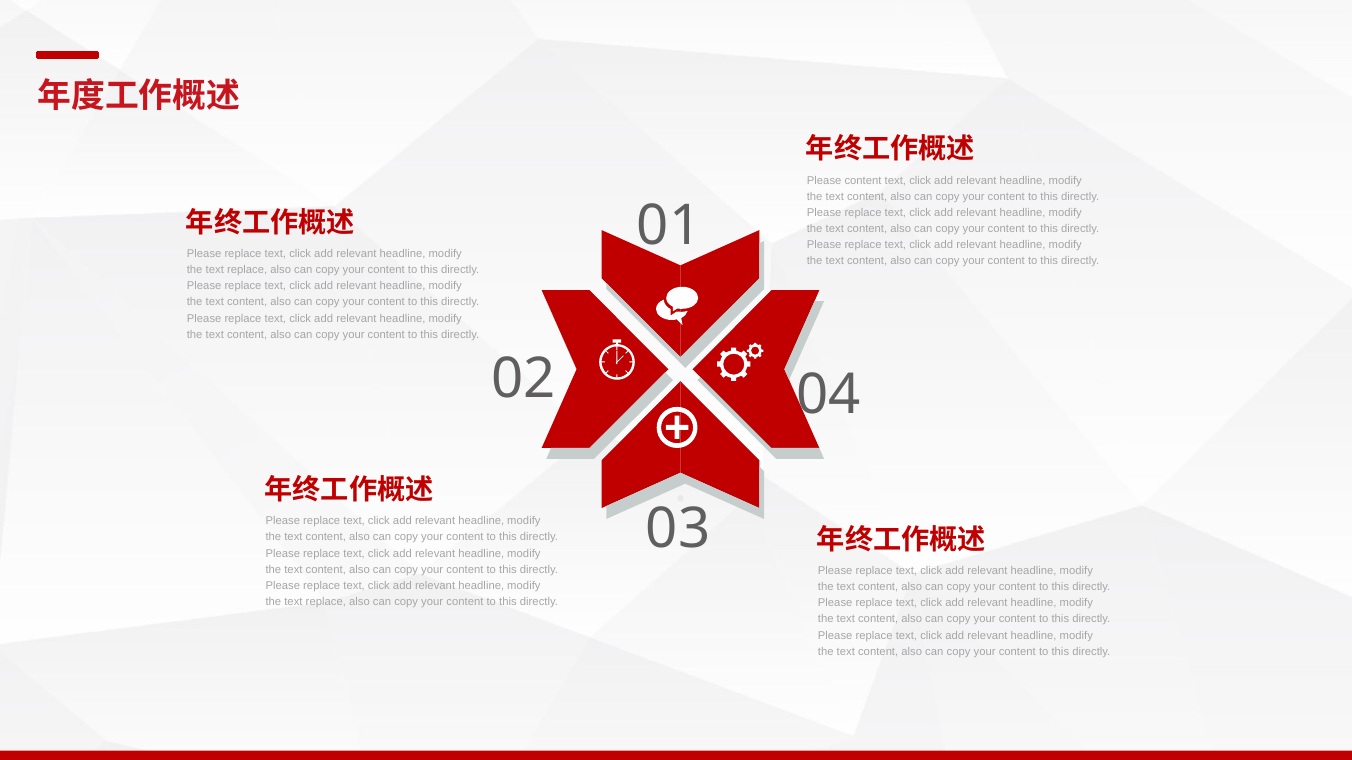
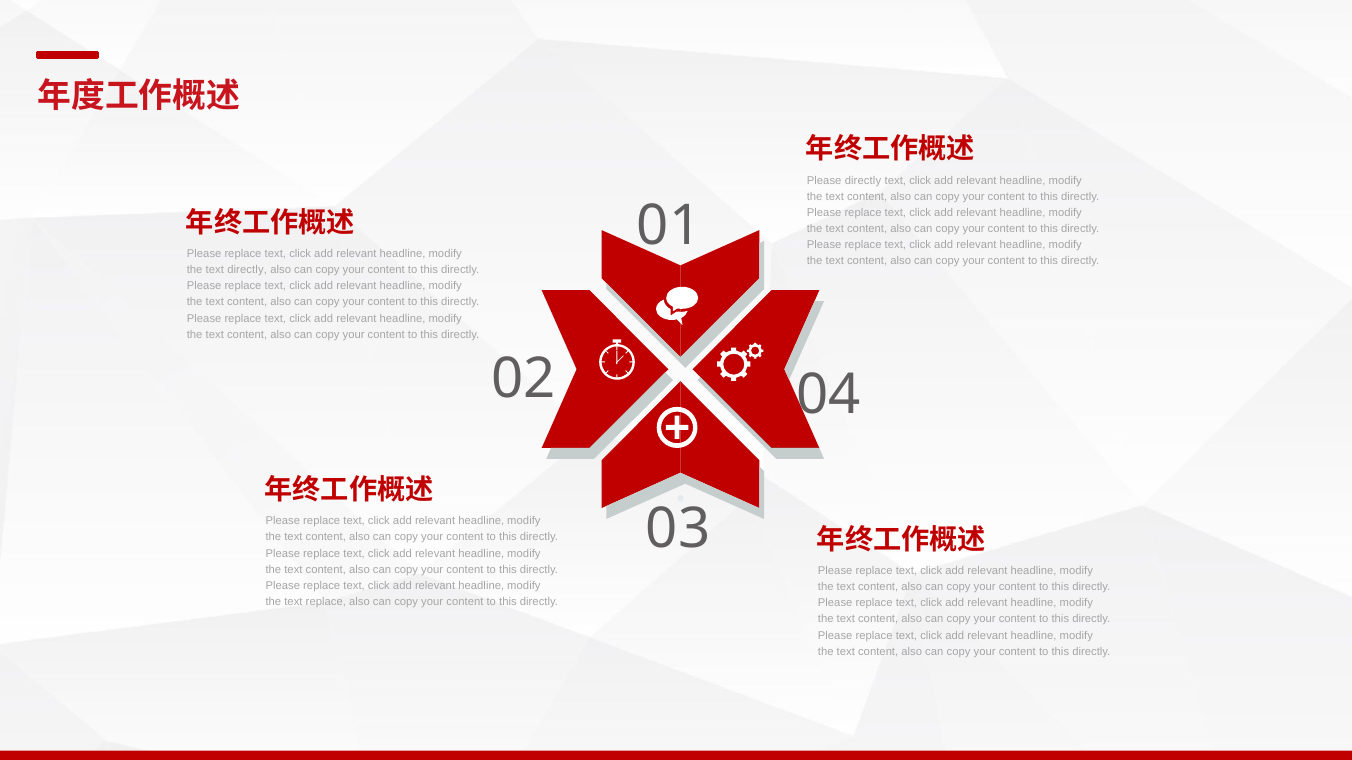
Please content: content -> directly (863, 180)
replace: replace -> directly (247, 270)
